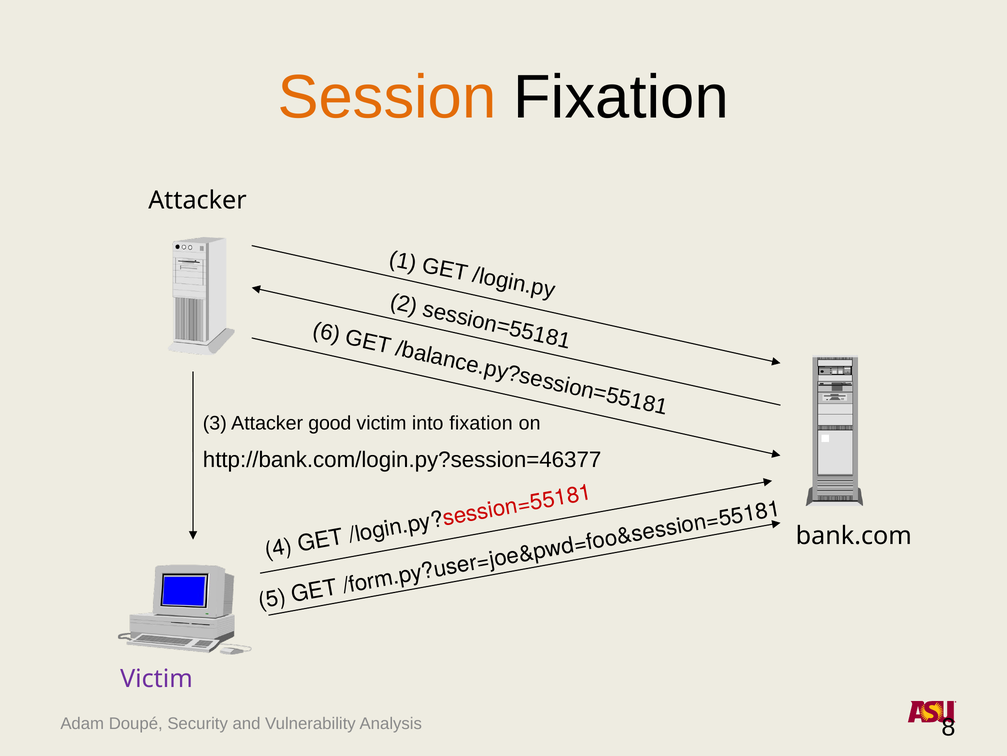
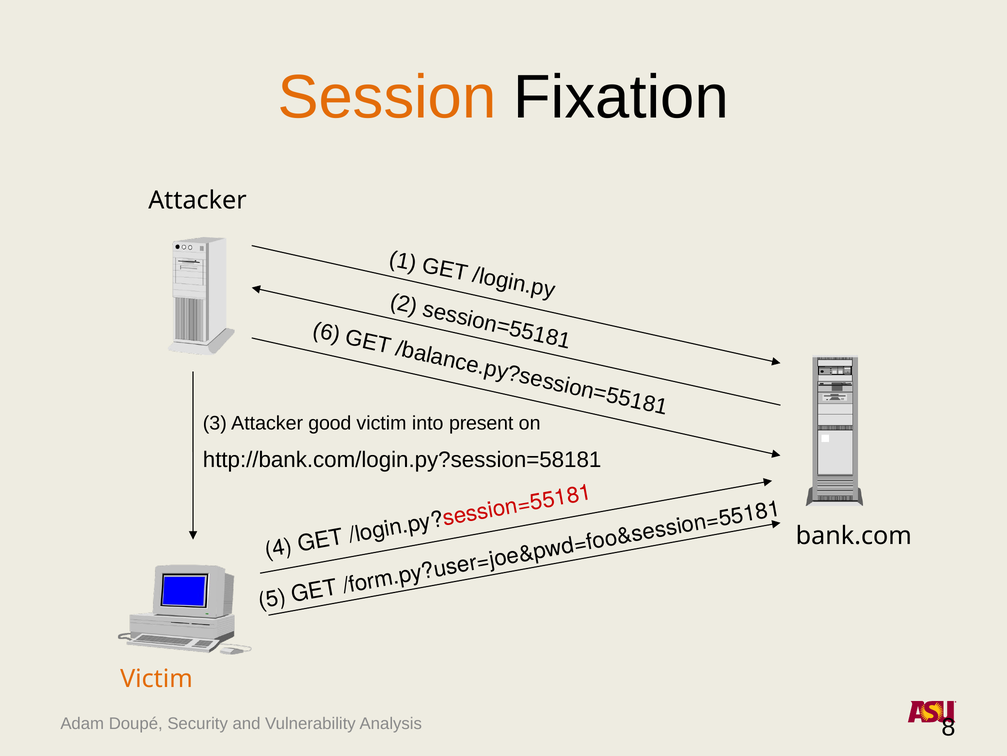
into fixation: fixation -> present (481, 423)
http://bank.com/login.py?session=46377: http://bank.com/login.py?session=46377 -> http://bank.com/login.py?session=58181 (402, 459)
Victim colour: purple -> orange (156, 678)
